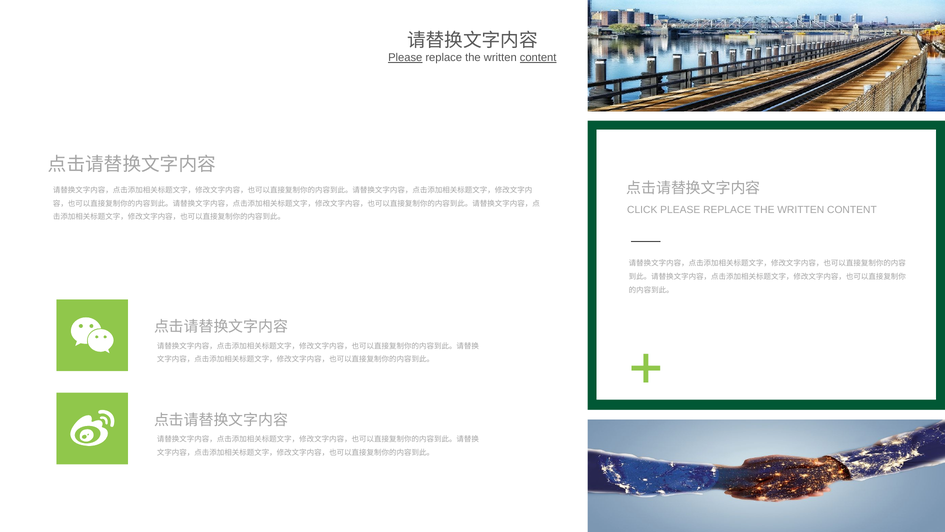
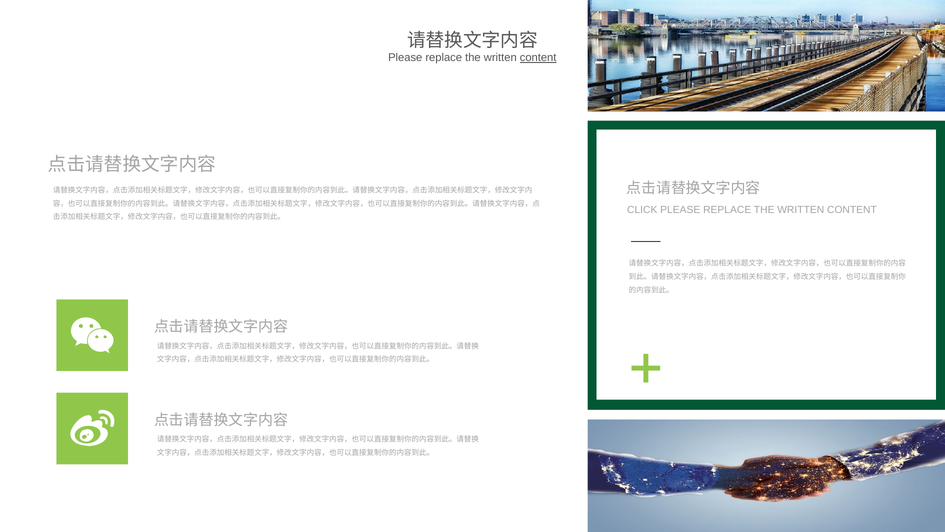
Please underline: present -> none (405, 58)
